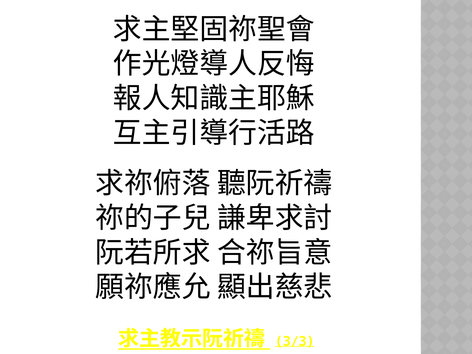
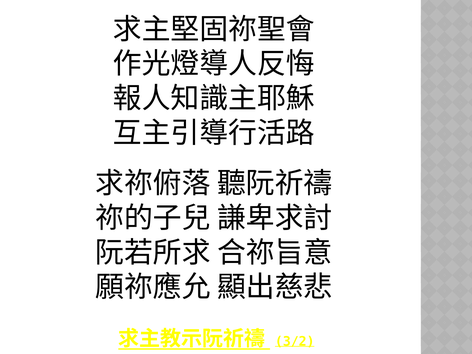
3/3: 3/3 -> 3/2 (295, 342)
